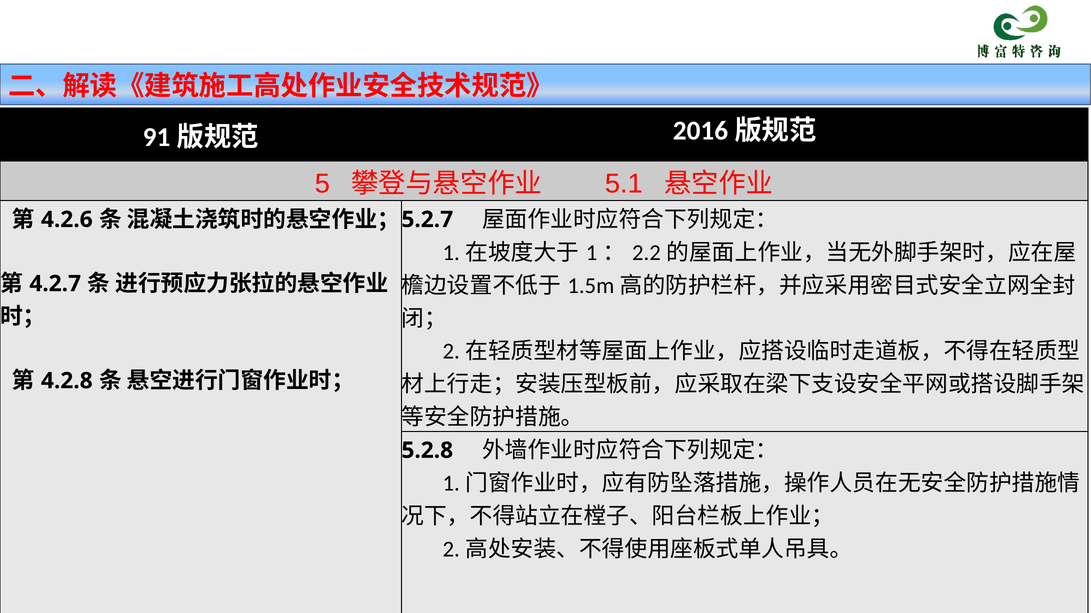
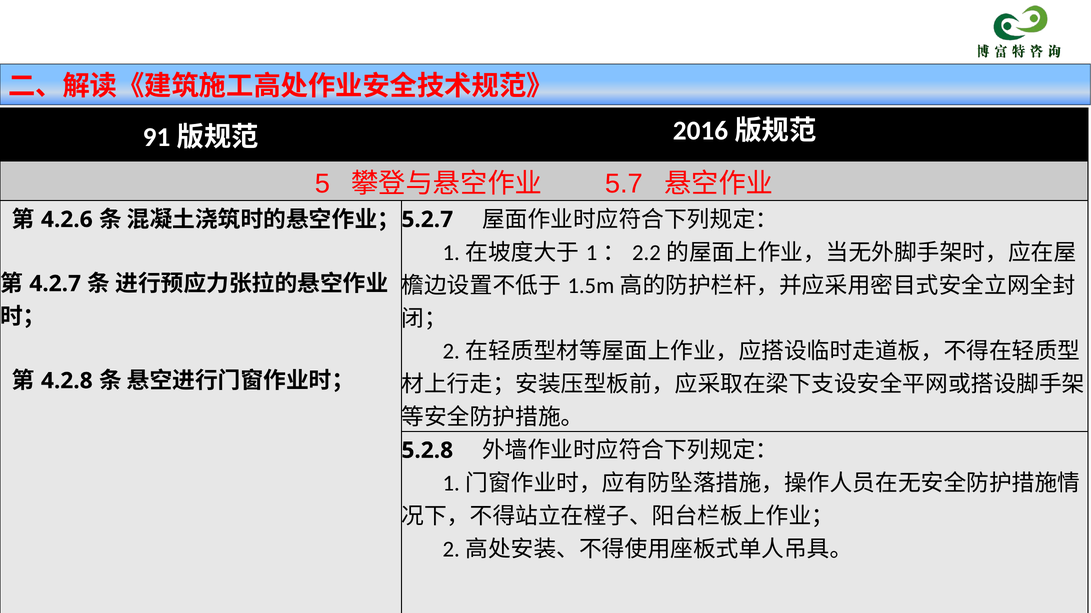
5.1: 5.1 -> 5.7 (624, 184)
